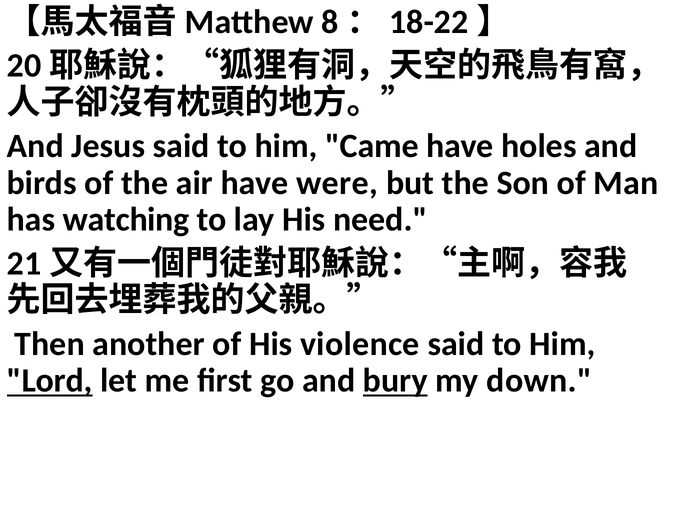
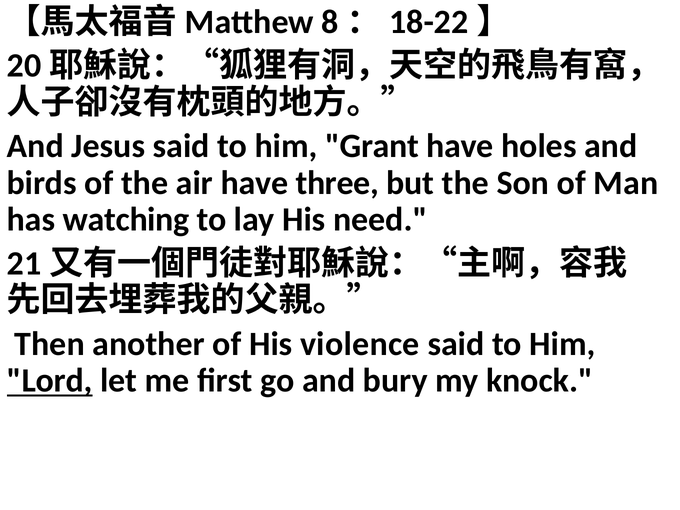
Came: Came -> Grant (372, 146)
were: were -> three (337, 183)
bury underline: present -> none (395, 381)
down: down -> knock (540, 381)
